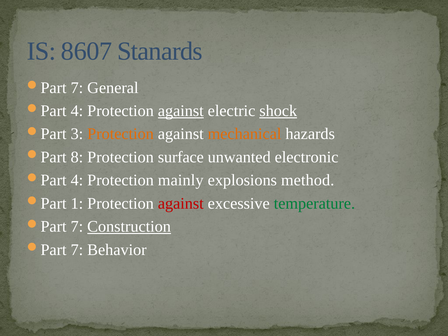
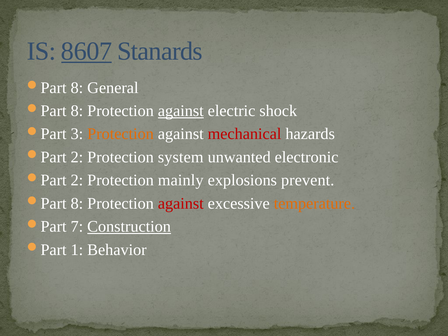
8607 underline: none -> present (87, 51)
7: 7 -> 8 (77, 88)
4: 4 -> 8 (77, 111)
shock underline: present -> none (278, 111)
mechanical colour: orange -> red (245, 134)
8: 8 -> 2 (77, 157)
surface: surface -> system (181, 157)
4: 4 -> 2 (77, 180)
method: method -> prevent (308, 180)
1: 1 -> 8 (77, 203)
temperature colour: green -> orange (314, 203)
7: 7 -> 1 (77, 250)
